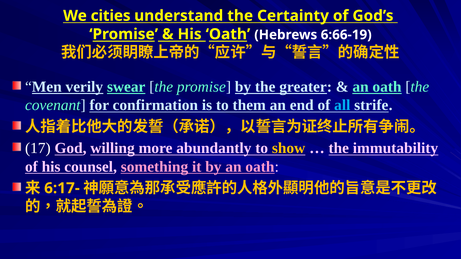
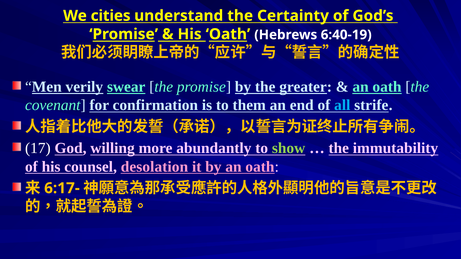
6:66-19: 6:66-19 -> 6:40-19 (346, 35)
show colour: yellow -> light green (289, 148)
something: something -> desolation (154, 167)
